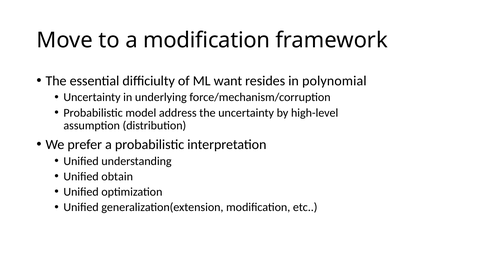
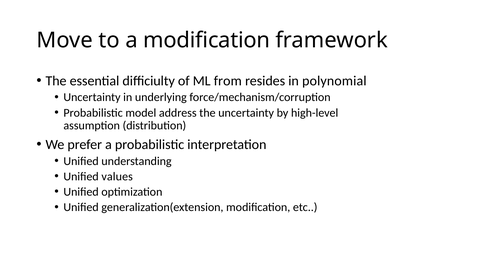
want: want -> from (228, 81)
obtain: obtain -> values (117, 177)
